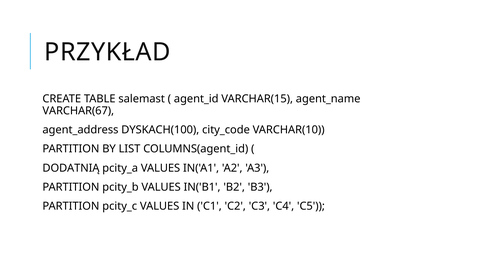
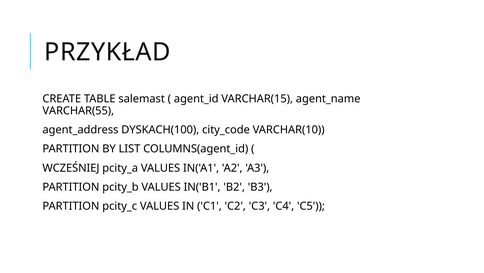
VARCHAR(67: VARCHAR(67 -> VARCHAR(55 (78, 110)
DODATNIĄ: DODATNIĄ -> WCZEŚNIEJ (71, 168)
